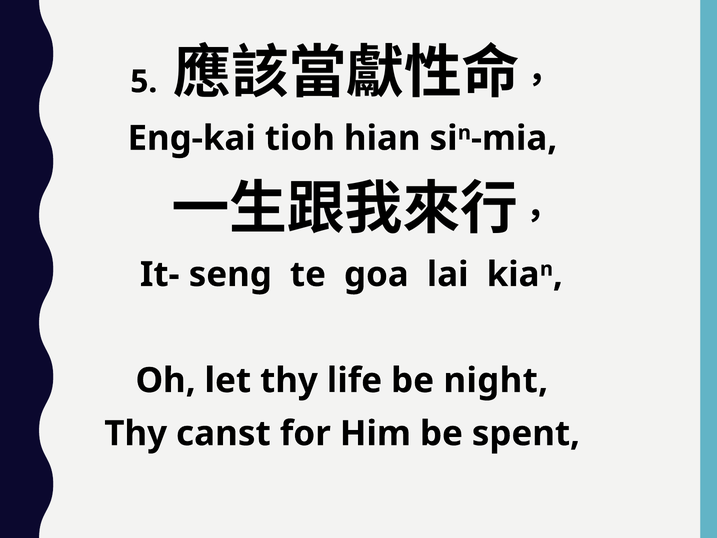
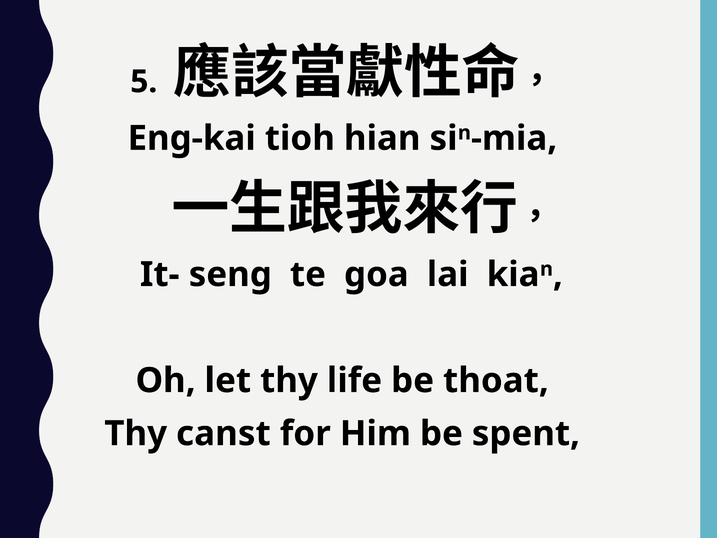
night: night -> thoat (496, 380)
